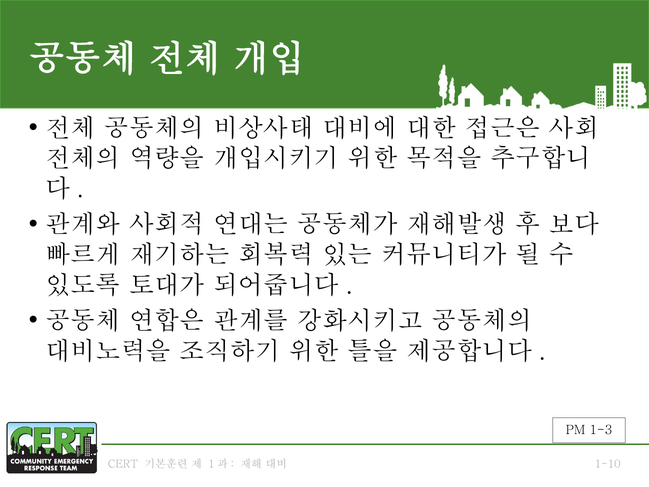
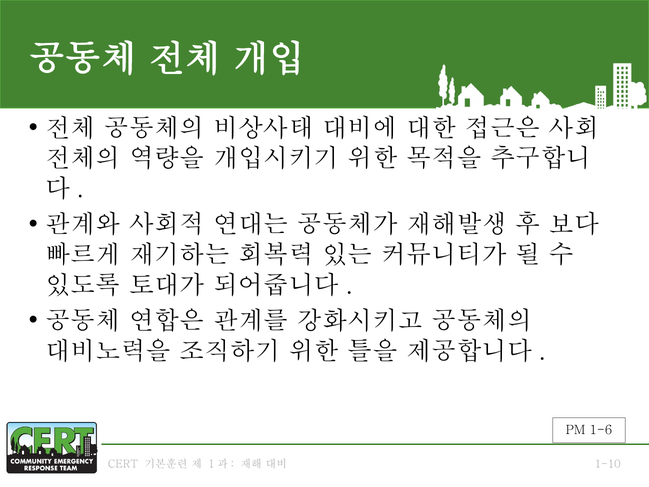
1-3: 1-3 -> 1-6 (601, 430)
